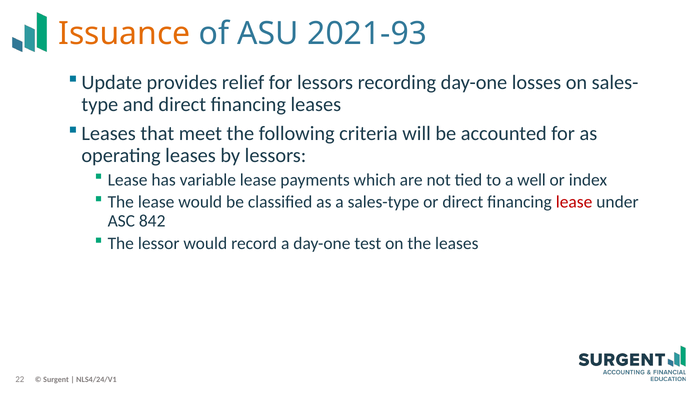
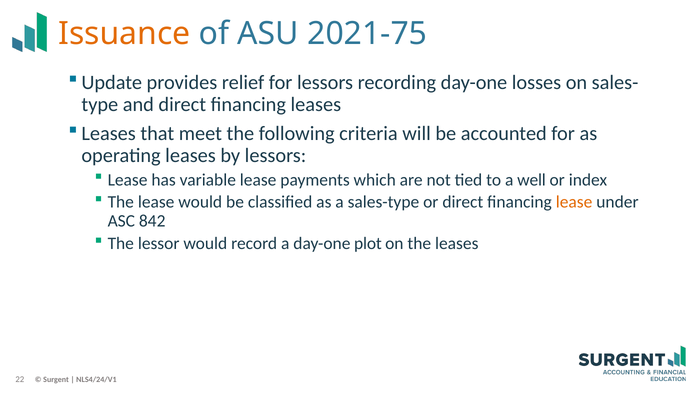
2021-93: 2021-93 -> 2021-75 (367, 34)
lease colour: red -> orange (574, 202)
test: test -> plot (368, 243)
